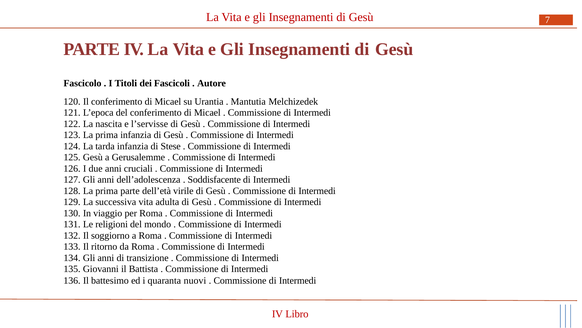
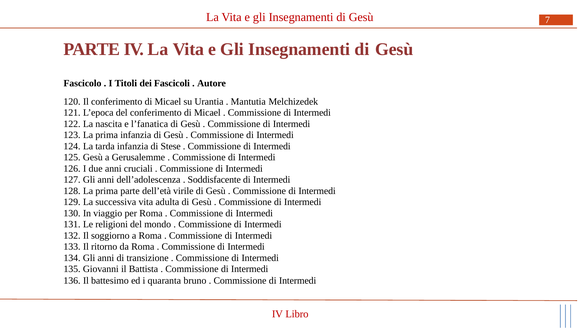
l’servisse: l’servisse -> l’fanatica (150, 124)
nuovi: nuovi -> bruno (195, 280)
